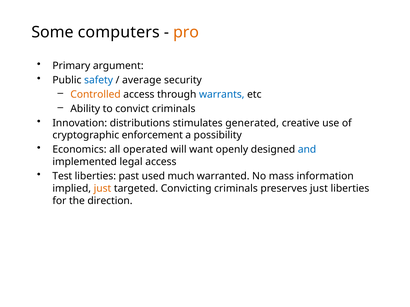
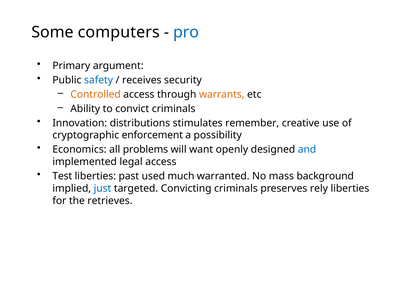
pro colour: orange -> blue (186, 32)
average: average -> receives (142, 80)
warrants colour: blue -> orange (222, 95)
generated: generated -> remember (252, 123)
operated: operated -> problems (145, 150)
information: information -> background (325, 177)
just colour: orange -> blue (102, 189)
preserves just: just -> rely (319, 189)
direction: direction -> retrieves (110, 201)
